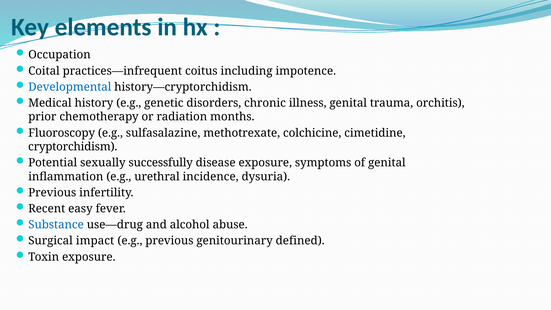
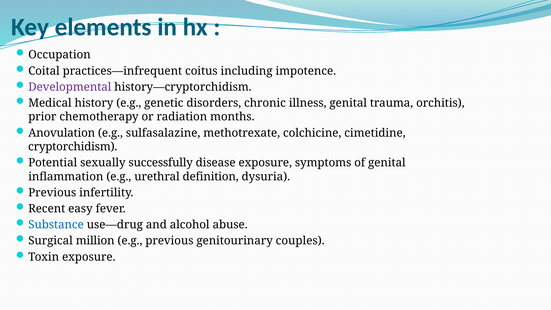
Developmental colour: blue -> purple (70, 87)
Fluoroscopy: Fluoroscopy -> Anovulation (62, 133)
incidence: incidence -> definition (211, 177)
impact: impact -> million (95, 241)
defined: defined -> couples (300, 241)
